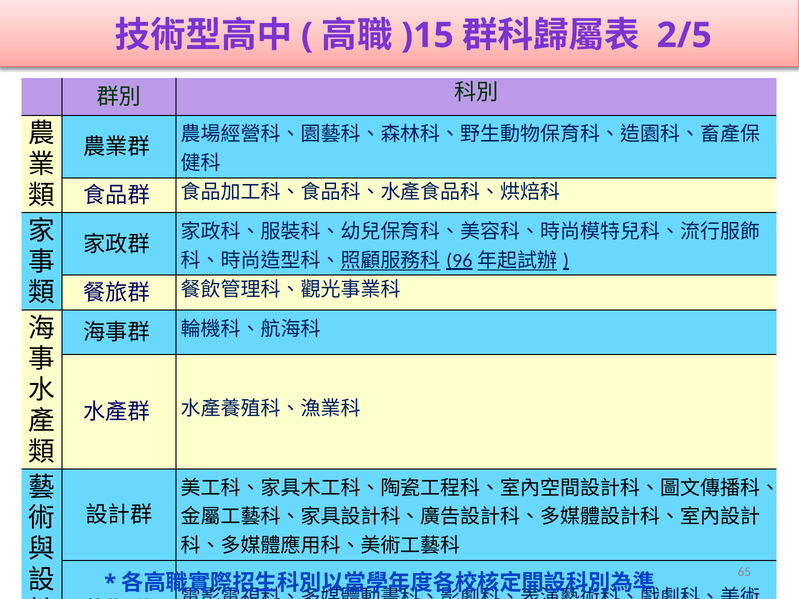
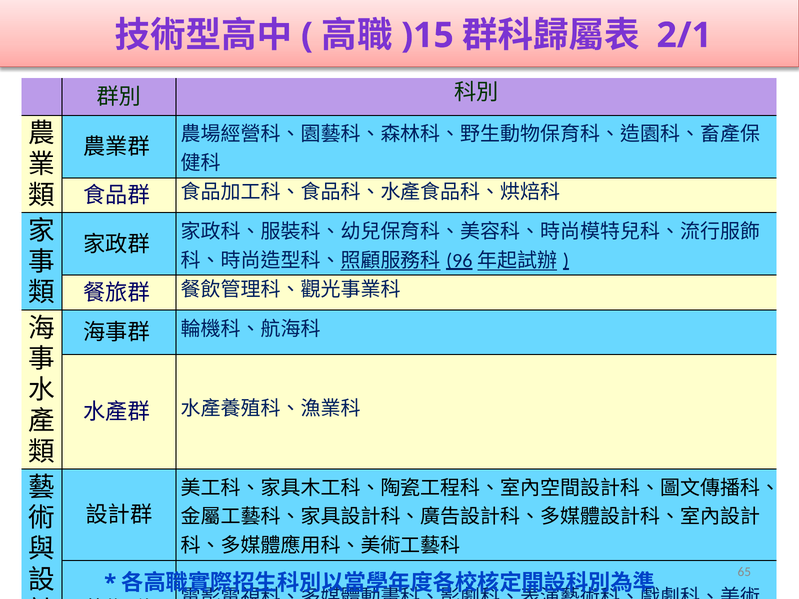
2/5: 2/5 -> 2/1 (684, 35)
